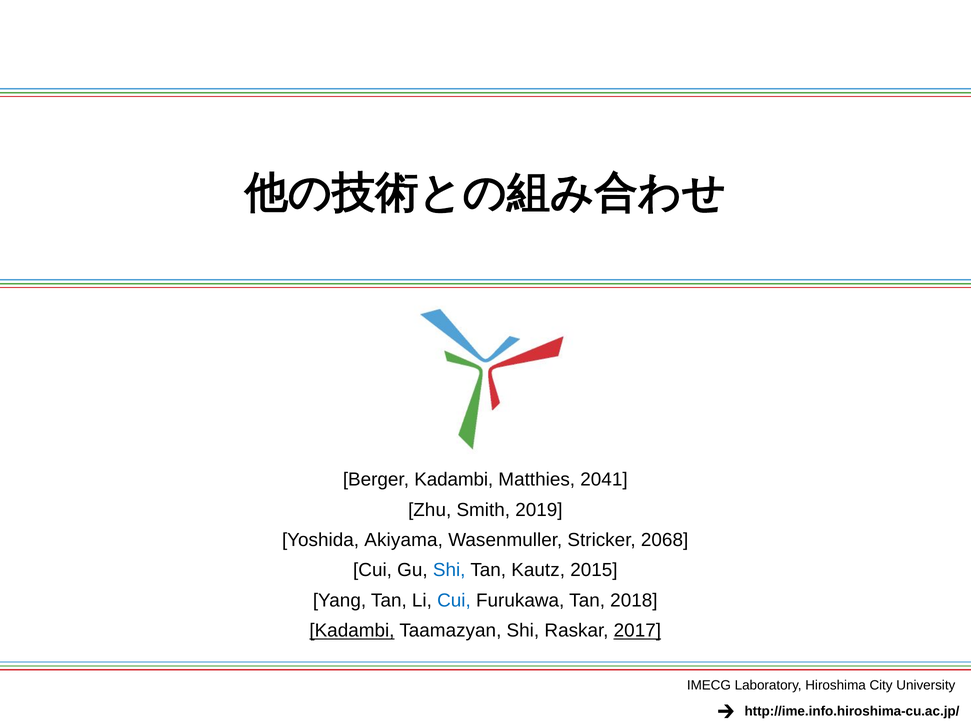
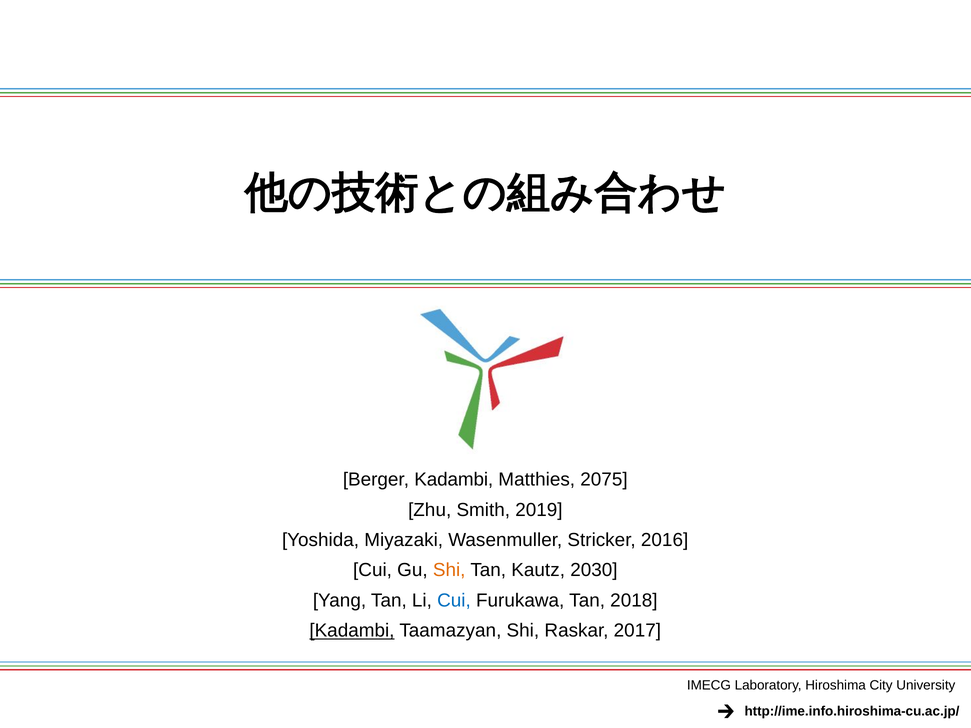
2041: 2041 -> 2075 (604, 480)
Akiyama: Akiyama -> Miyazaki (404, 540)
2068: 2068 -> 2016 (665, 540)
Shi colour: blue -> orange (449, 570)
2015: 2015 -> 2030 (594, 570)
2017 underline: present -> none (637, 631)
